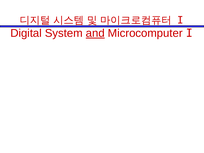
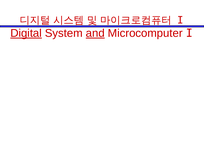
Digital underline: none -> present (26, 33)
